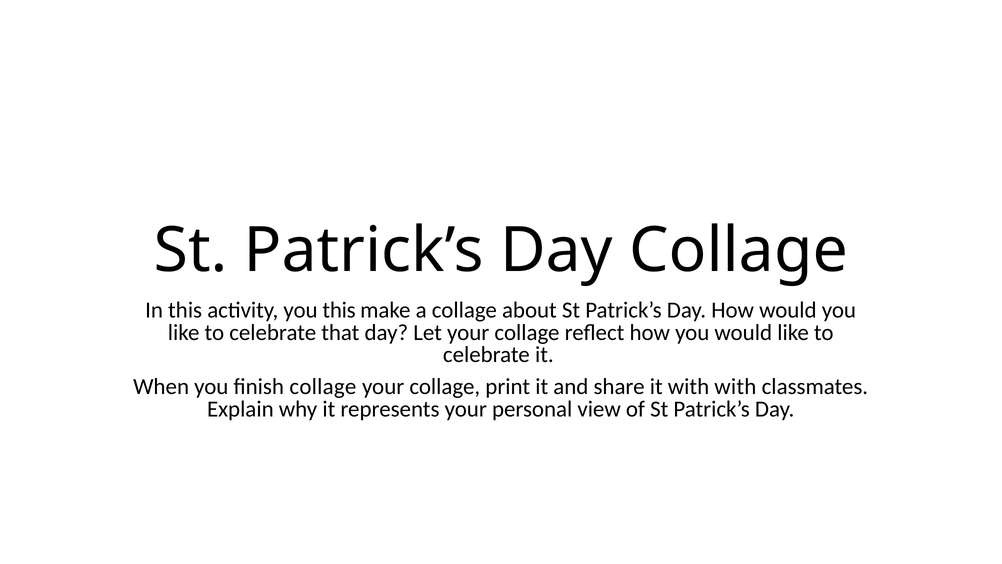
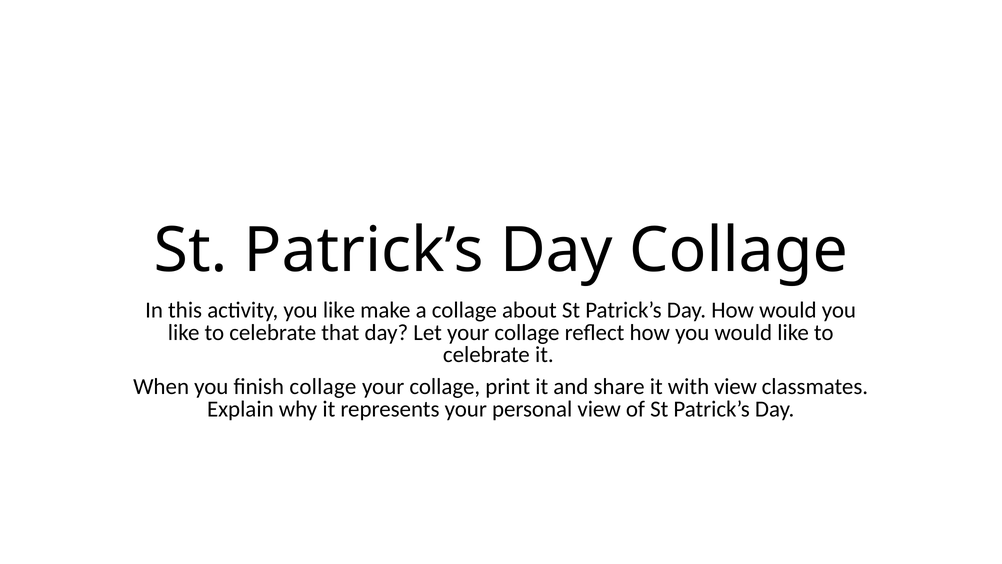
activity you this: this -> like (339, 310)
with with: with -> view (736, 386)
